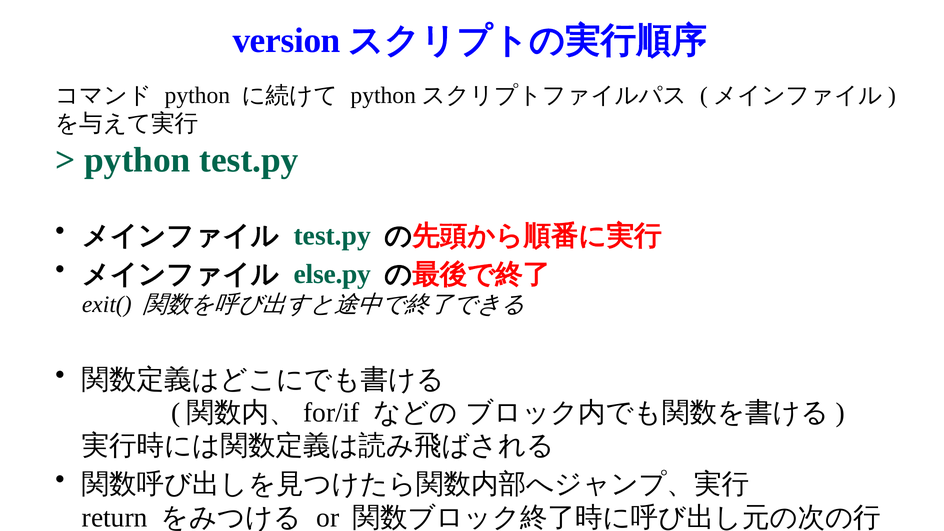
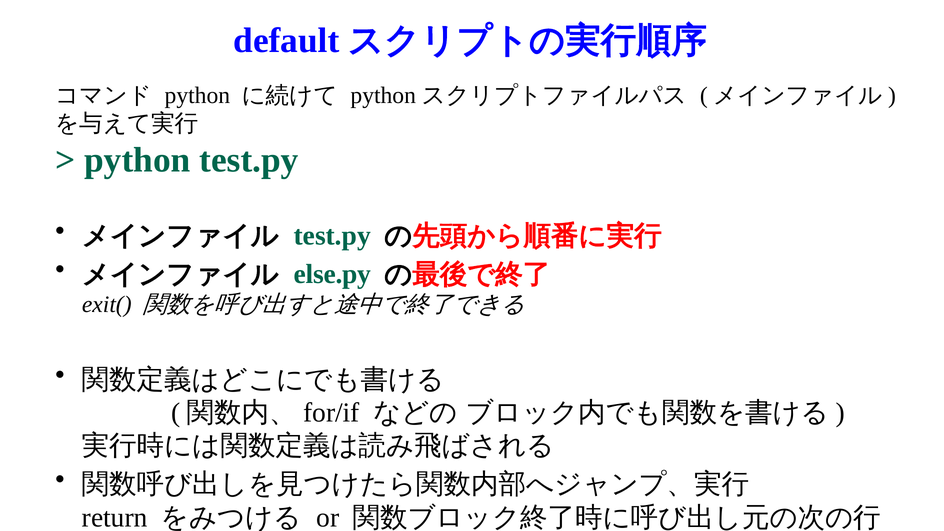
version: version -> default (286, 40)
